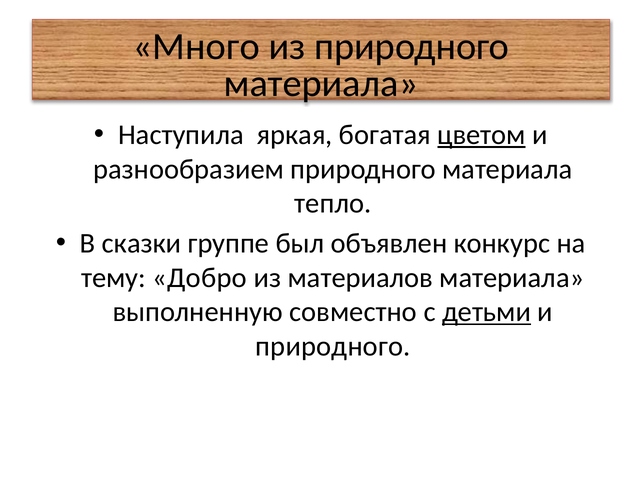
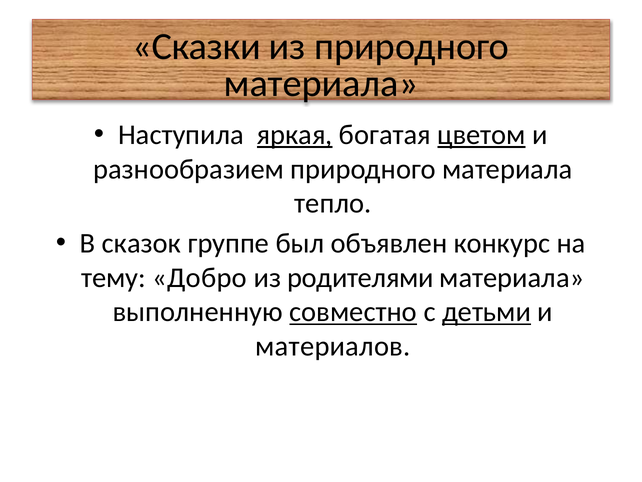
Много: Много -> Сказки (197, 47)
яркая underline: none -> present (295, 135)
сказки: сказки -> сказок (142, 243)
материалов: материалов -> родителями (360, 277)
совместно underline: none -> present (353, 312)
природного: природного -> материалов (333, 346)
